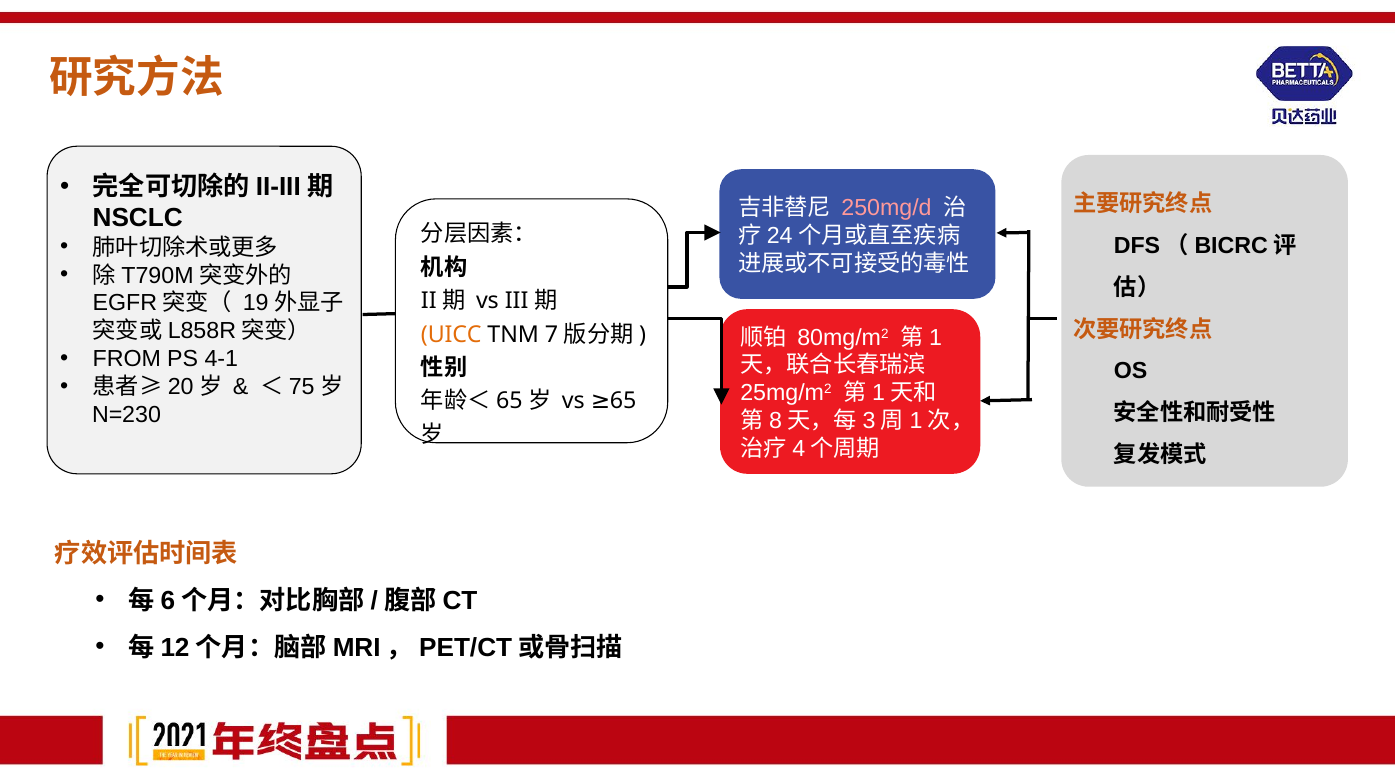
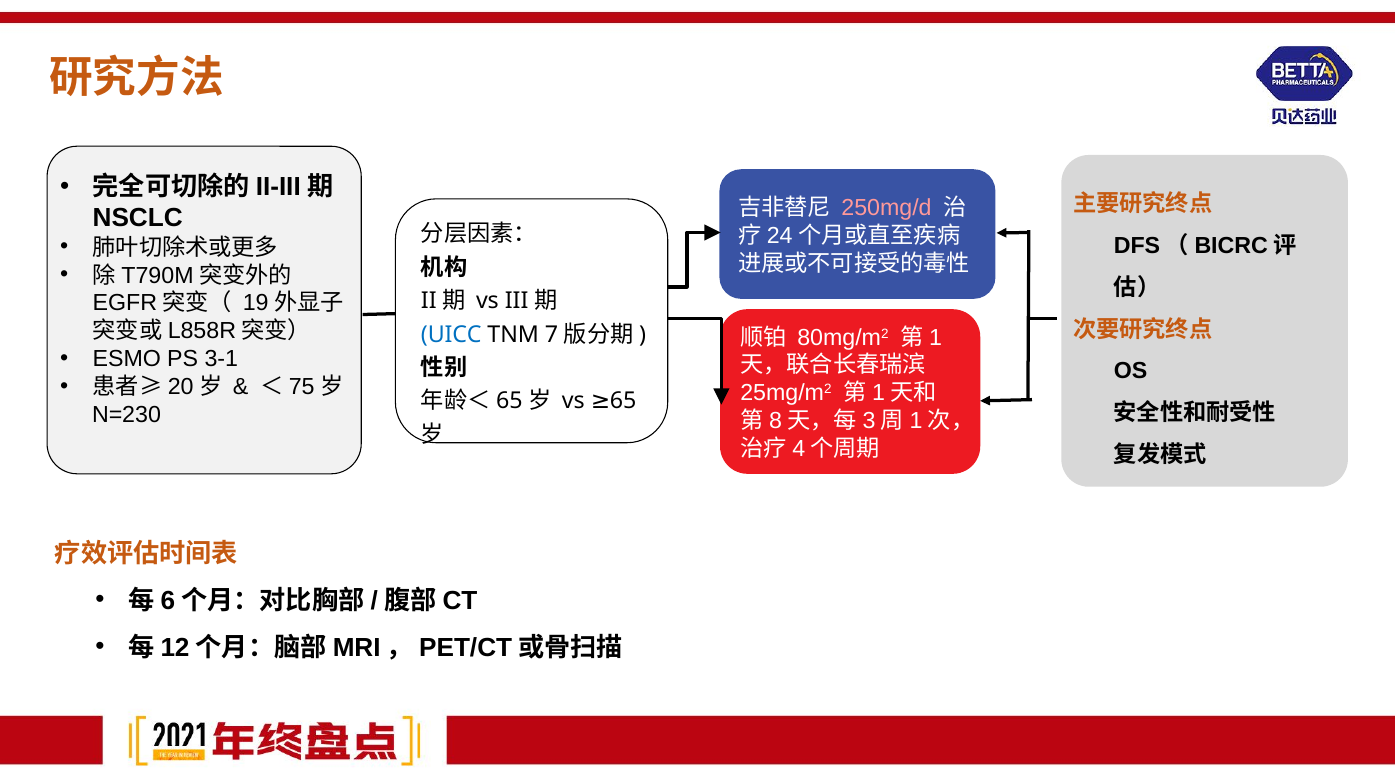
UICC colour: orange -> blue (451, 335)
FROM: FROM -> ESMO (127, 359)
4-1: 4-1 -> 3-1 (221, 359)
